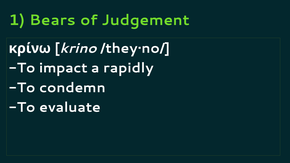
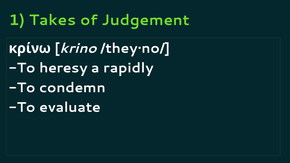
Bears: Bears -> Takes (52, 20)
impact: impact -> heresy (63, 68)
